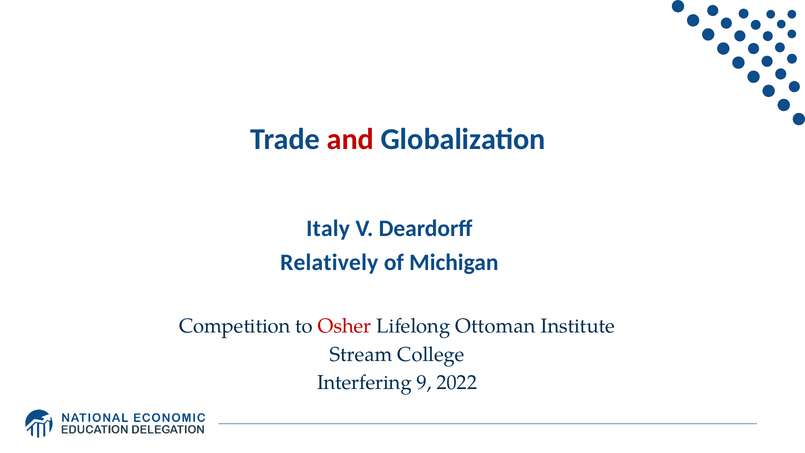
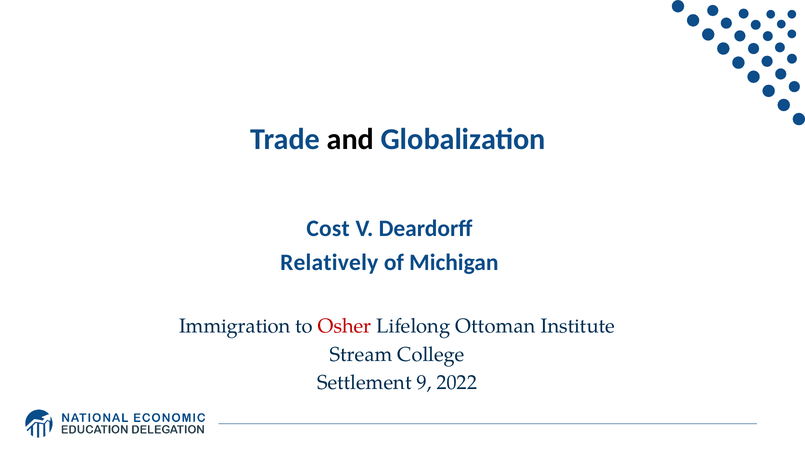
and colour: red -> black (350, 139)
Italy: Italy -> Cost (328, 228)
Competition: Competition -> Immigration (235, 326)
Interfering: Interfering -> Settlement (364, 382)
